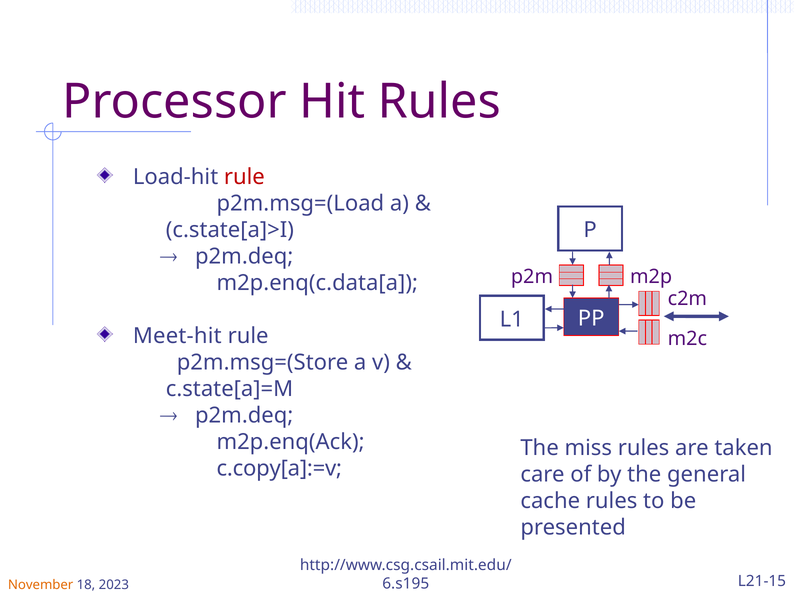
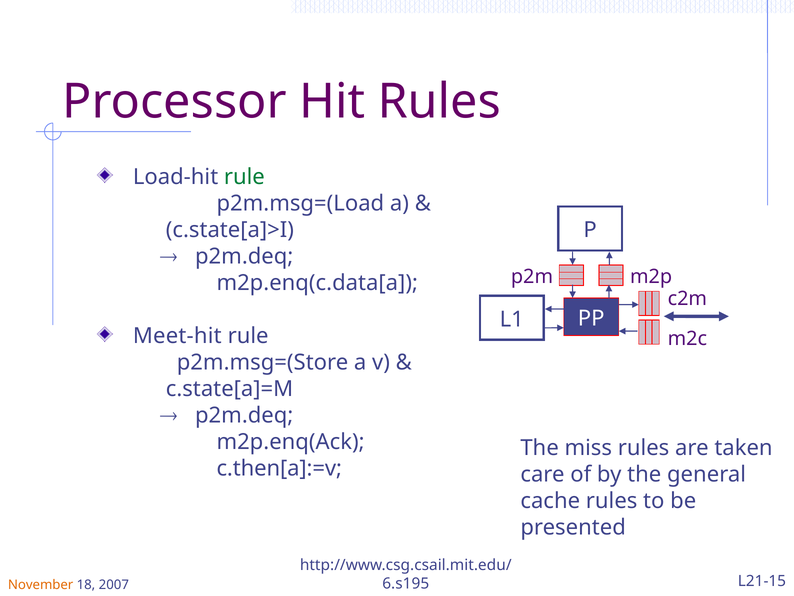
rule colour: red -> green (244, 177)
c.copy[a]:=v: c.copy[a]:=v -> c.then[a]:=v (279, 468)
2023: 2023 -> 2007 (114, 584)
